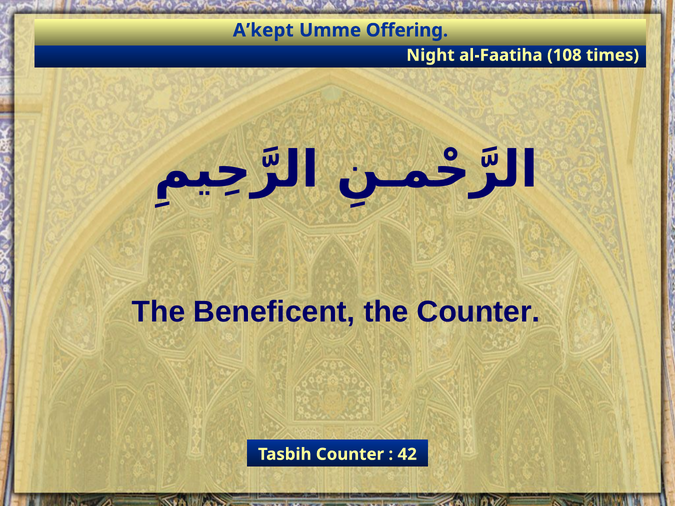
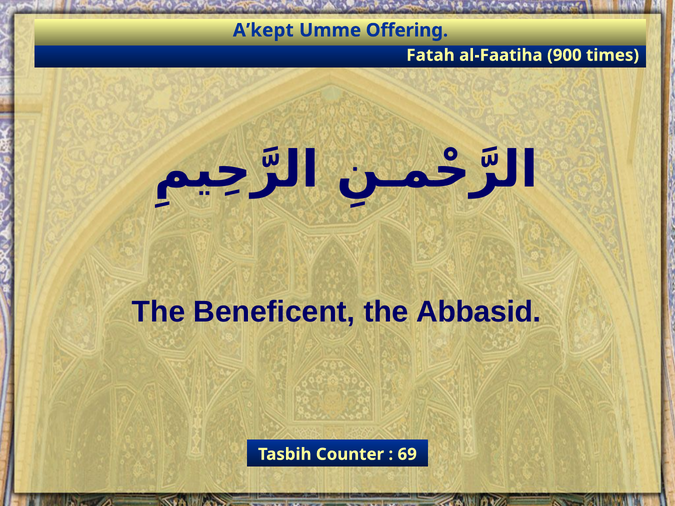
Night: Night -> Fatah (431, 55)
108: 108 -> 900 (564, 55)
the Counter: Counter -> Abbasid (479, 312)
42: 42 -> 69 (407, 455)
